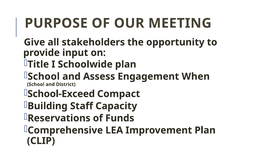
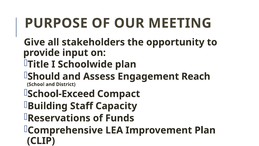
School: School -> Should (44, 76)
When: When -> Reach (196, 76)
